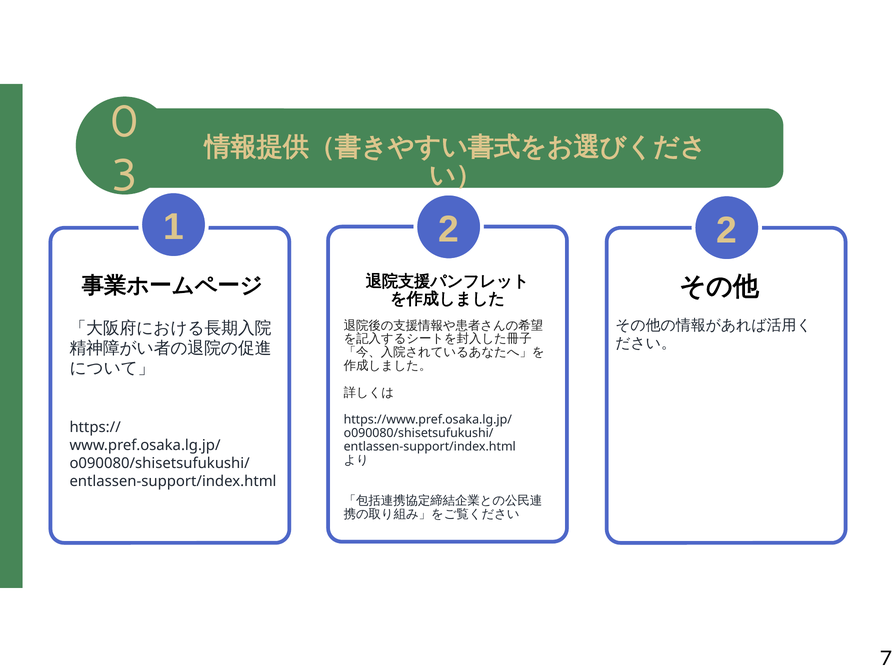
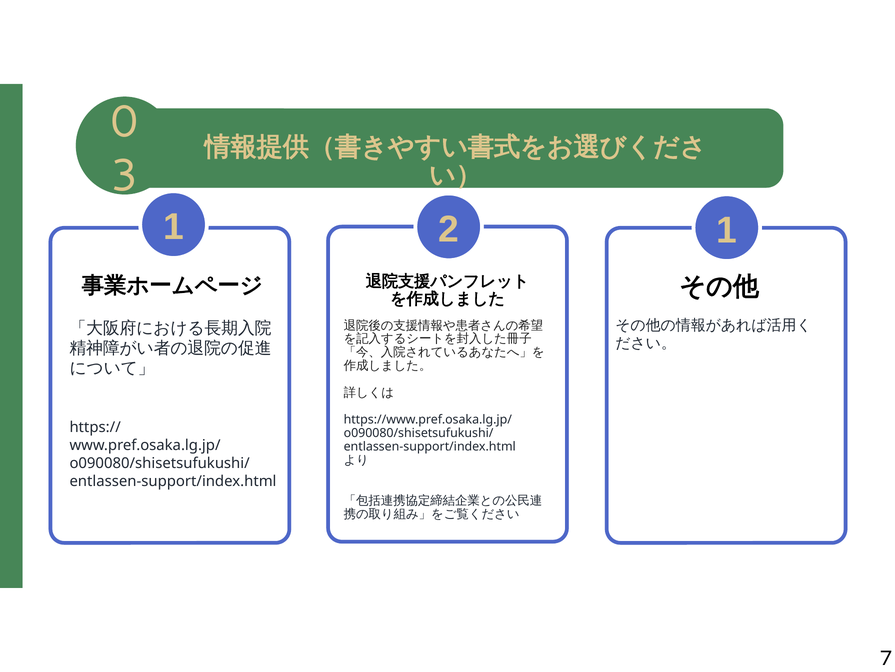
2 2: 2 -> 1 (727, 230)
